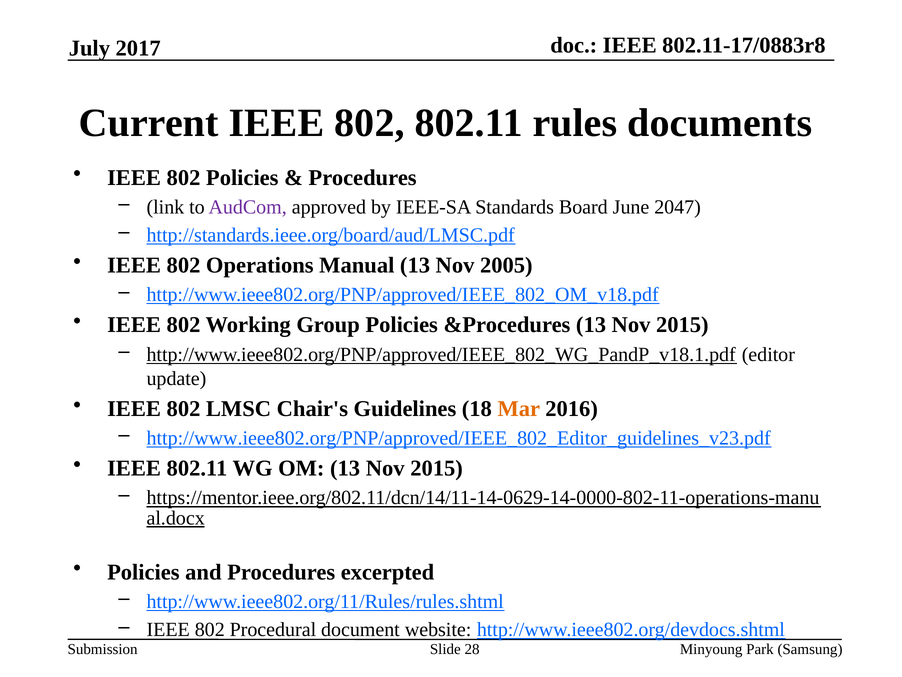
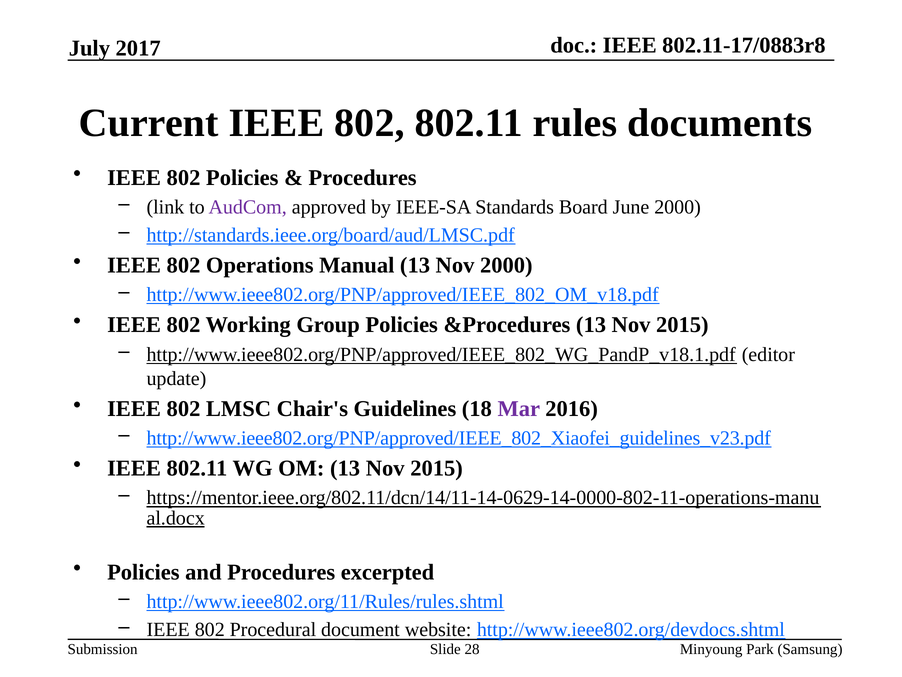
June 2047: 2047 -> 2000 (678, 207)
Nov 2005: 2005 -> 2000 (506, 265)
Mar colour: orange -> purple (519, 408)
http://www.ieee802.org/PNP/approved/IEEE_802_Editor_guidelines_v23.pdf: http://www.ieee802.org/PNP/approved/IEEE_802_Editor_guidelines_v23.pdf -> http://www.ieee802.org/PNP/approved/IEEE_802_Xiaofei_guidelines_v23.pdf (459, 438)
